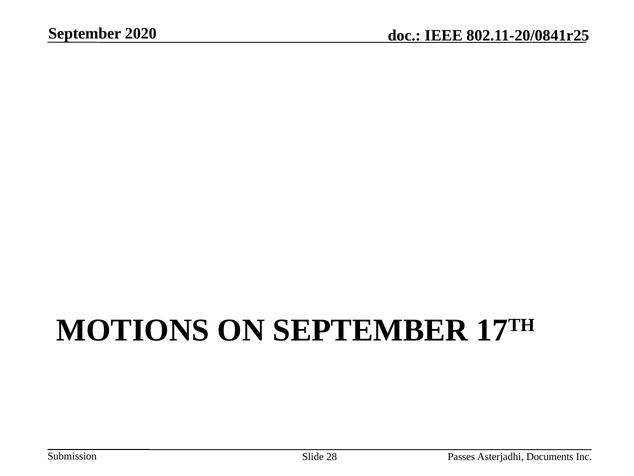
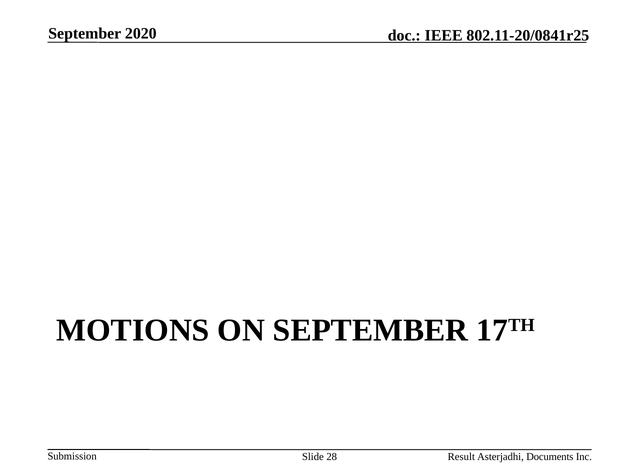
Passes: Passes -> Result (461, 456)
